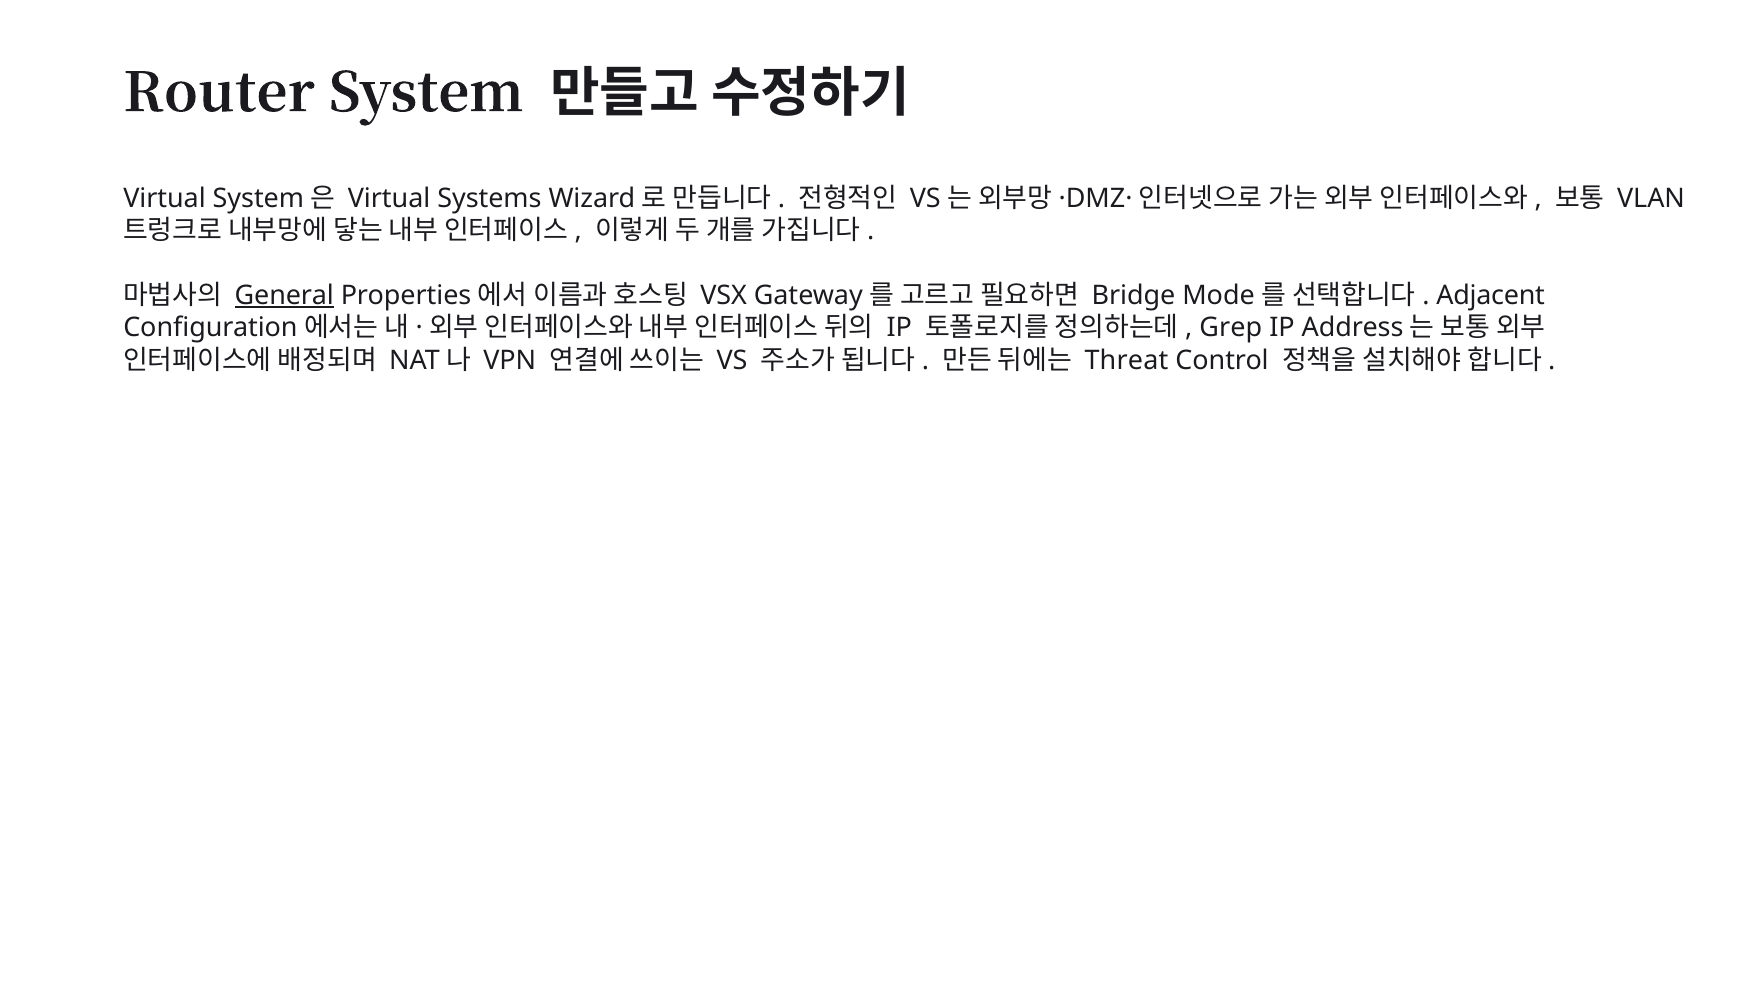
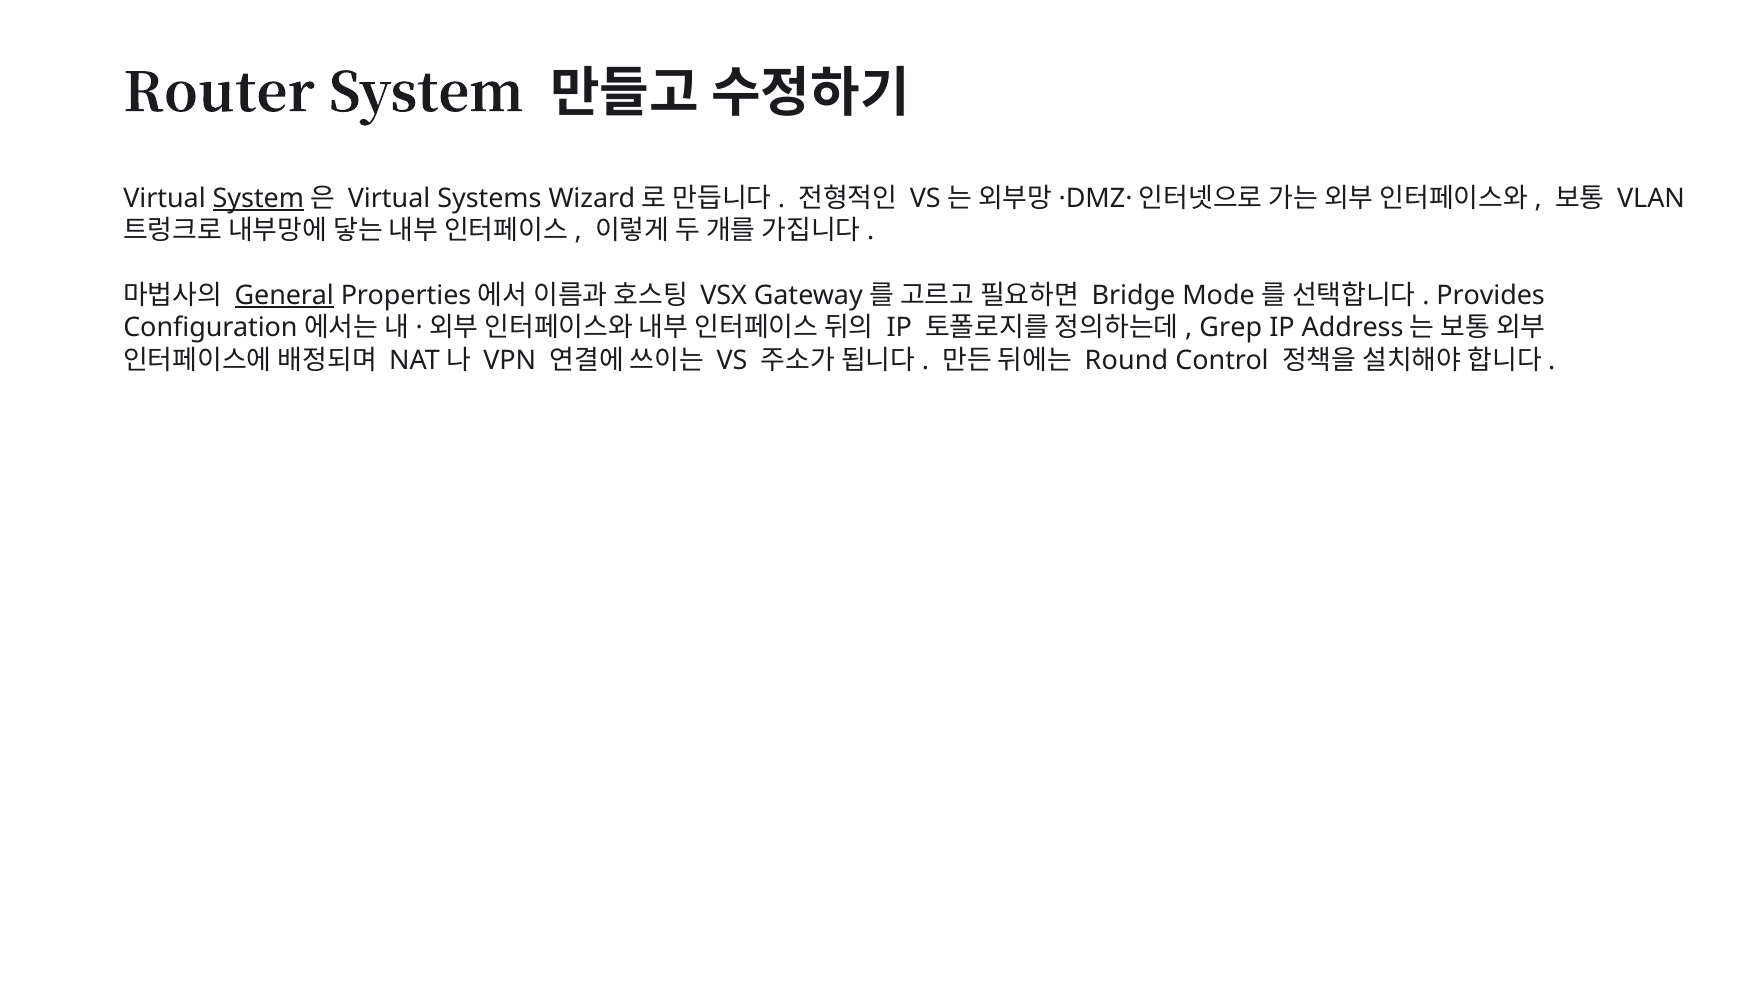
System underline: none -> present (258, 199)
Adjacent: Adjacent -> Provides (1491, 296)
Threat: Threat -> Round (1126, 360)
